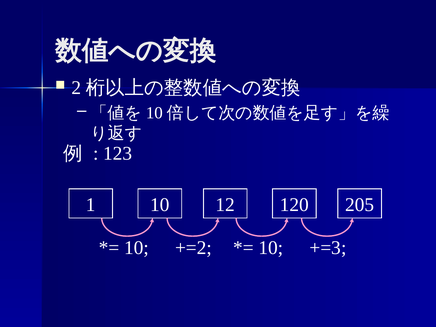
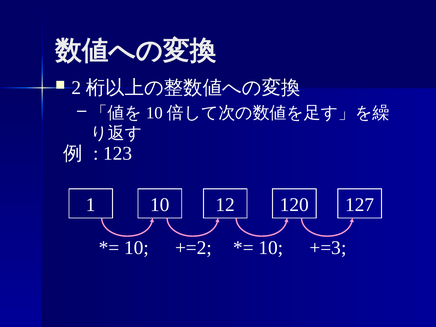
205: 205 -> 127 (360, 205)
